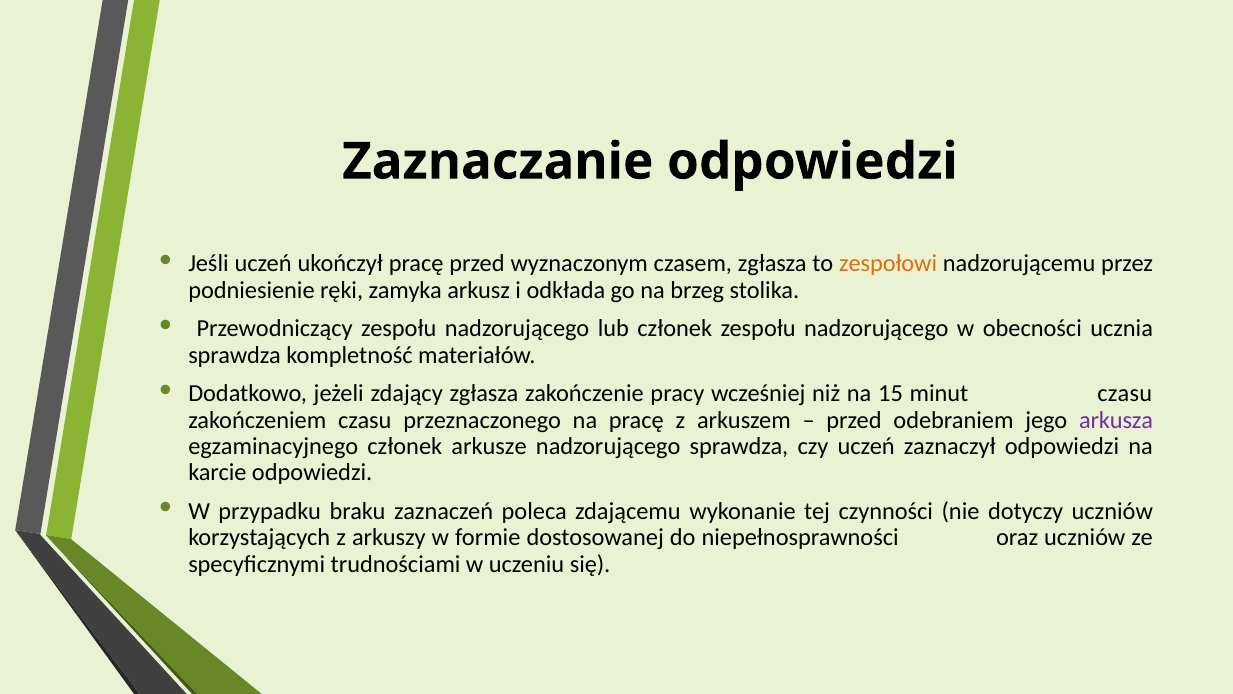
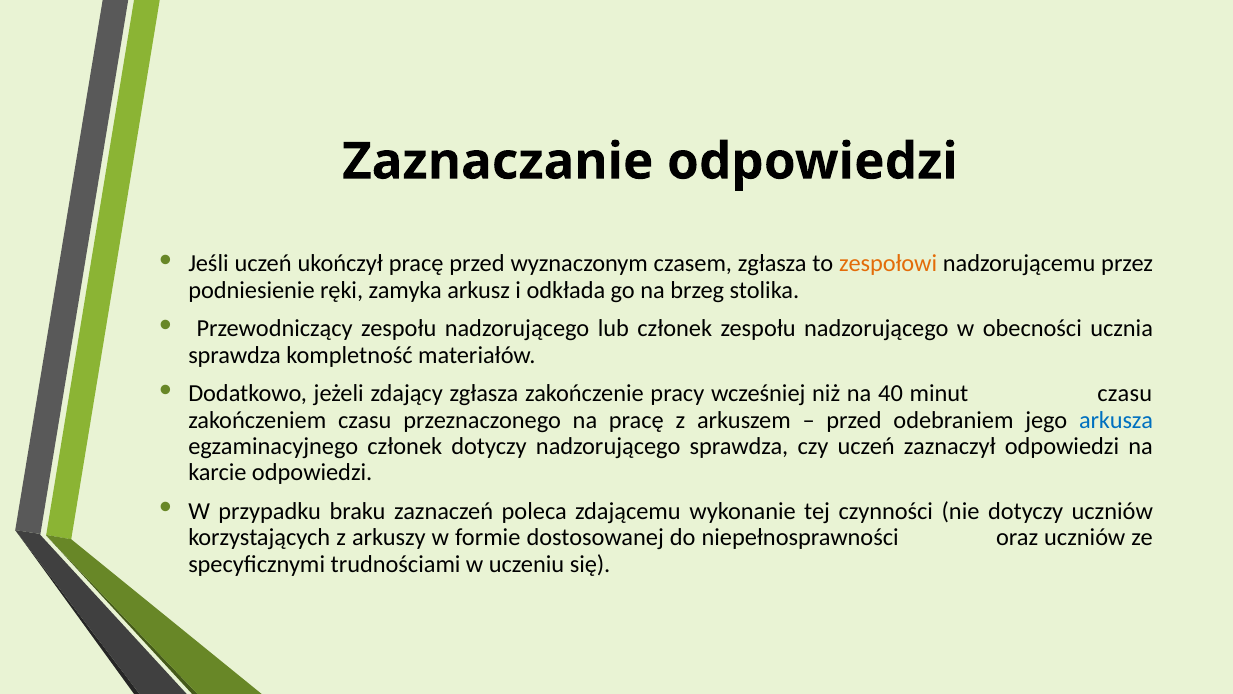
15: 15 -> 40 (891, 393)
arkusza colour: purple -> blue (1116, 420)
członek arkusze: arkusze -> dotyczy (489, 446)
